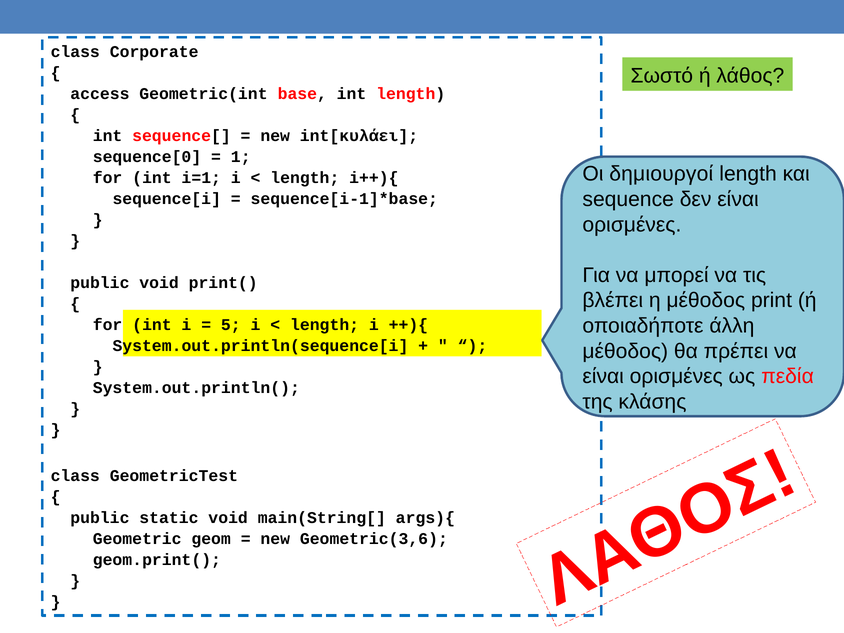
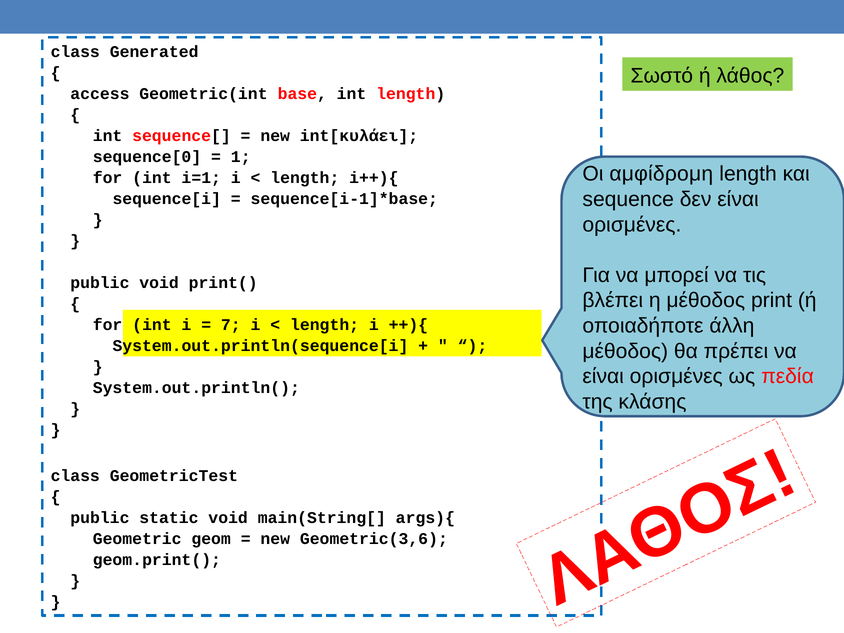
Corporate: Corporate -> Generated (154, 52)
δημιουργοί: δημιουργοί -> αμφίδρομη (661, 174)
5: 5 -> 7 (231, 325)
